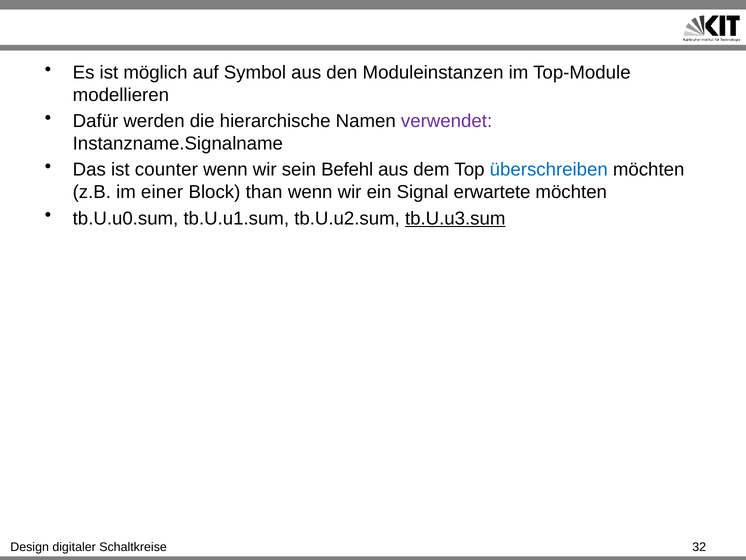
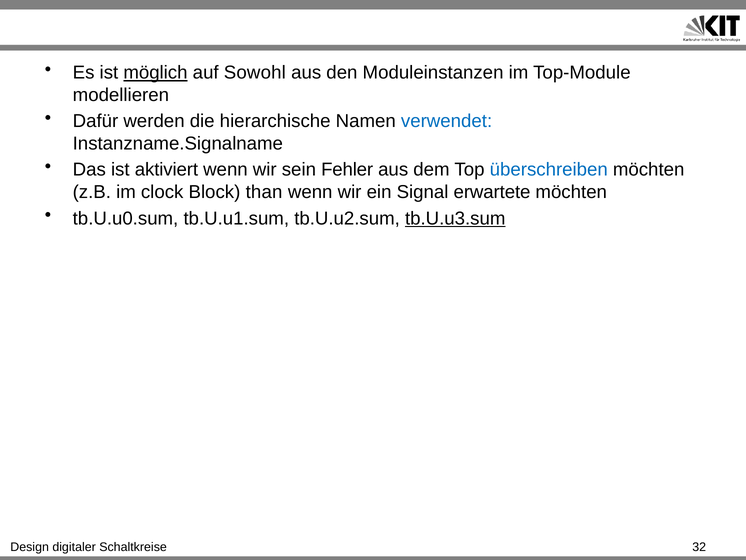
möglich underline: none -> present (155, 73)
Symbol: Symbol -> Sowohl (255, 73)
verwendet colour: purple -> blue (447, 121)
counter: counter -> aktiviert (166, 170)
Befehl: Befehl -> Fehler (347, 170)
einer: einer -> clock (162, 192)
